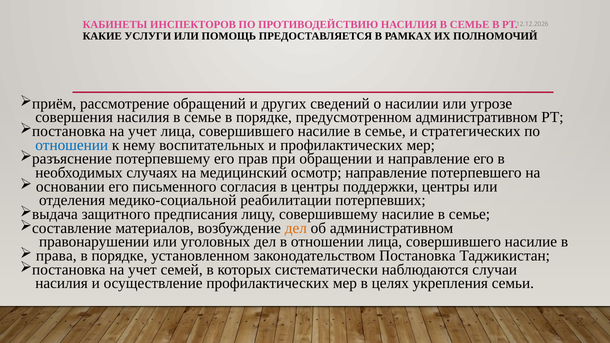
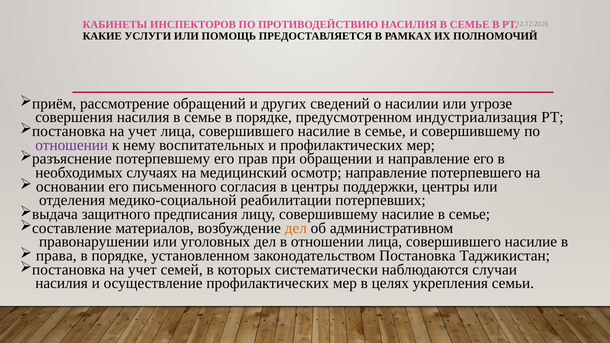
предусмотренном административном: административном -> индустриализация (476, 117)
и стратегических: стратегических -> совершившему (471, 131)
отношении colour: blue -> purple (72, 145)
